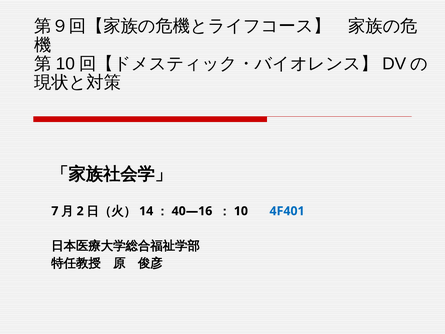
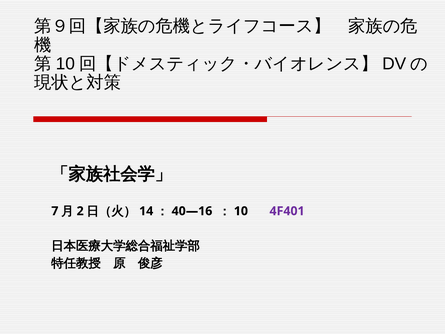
4F401 colour: blue -> purple (287, 211)
